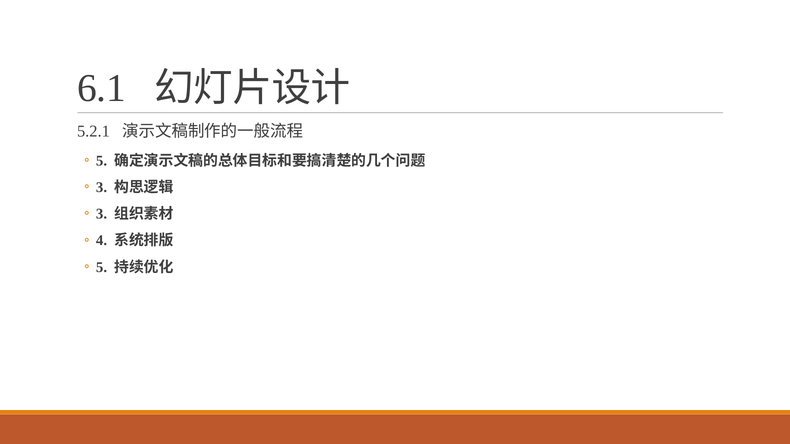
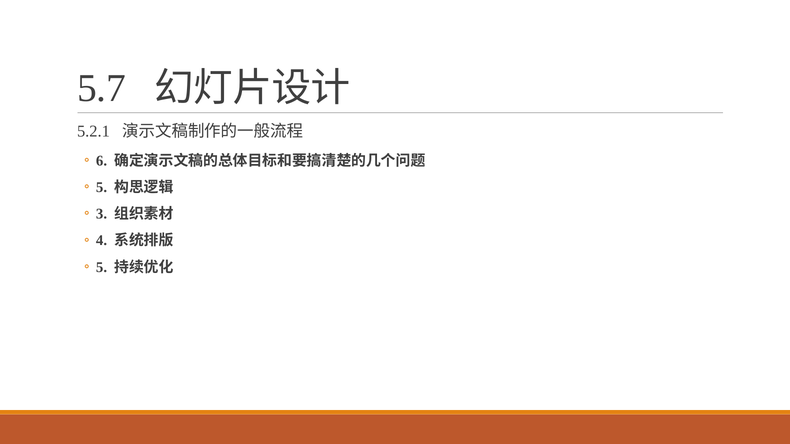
6.1: 6.1 -> 5.7 (101, 89)
5: 5 -> 6 (102, 161)
3: 3 -> 5 (102, 187)
